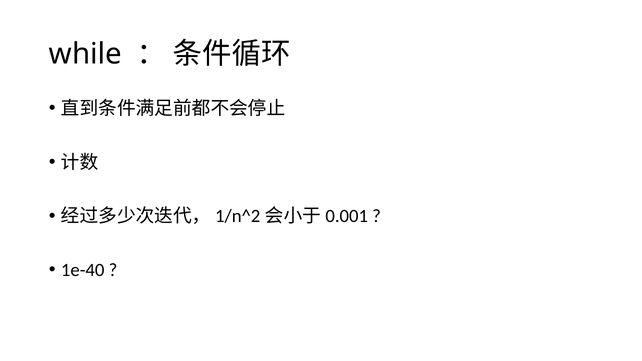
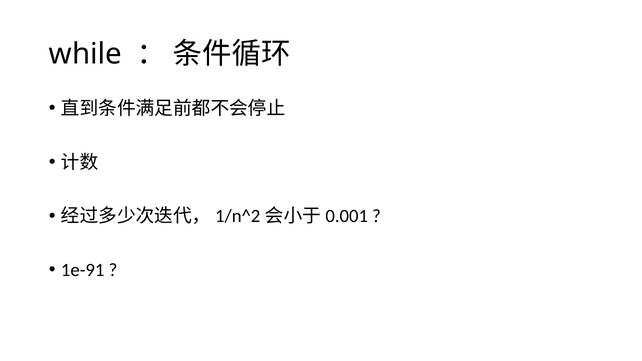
1e-40: 1e-40 -> 1e-91 (83, 270)
